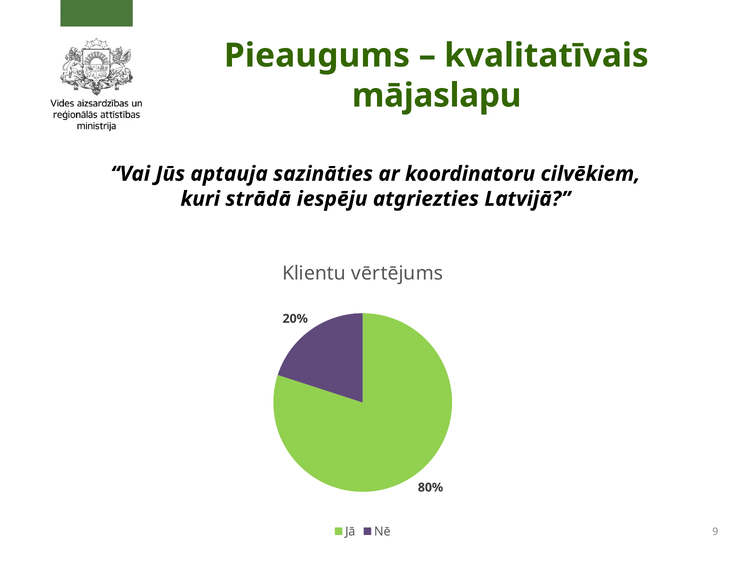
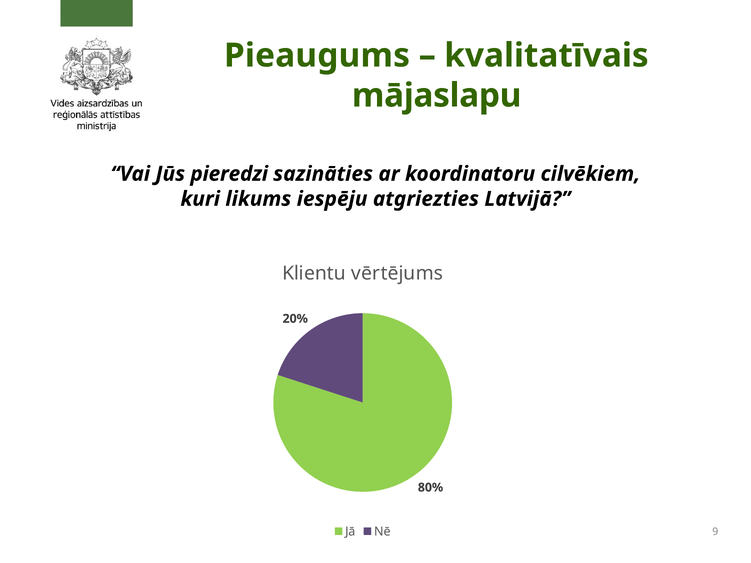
aptauja: aptauja -> pieredzi (229, 174)
strādā: strādā -> likums (258, 199)
